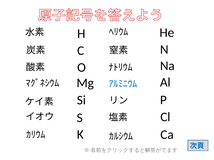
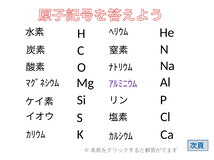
ｱﾙﾐﾆｳﾑ colour: blue -> purple (123, 84)
